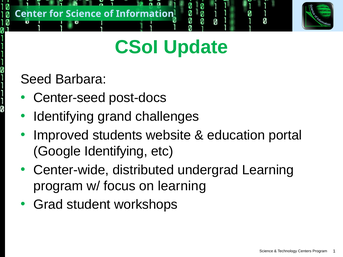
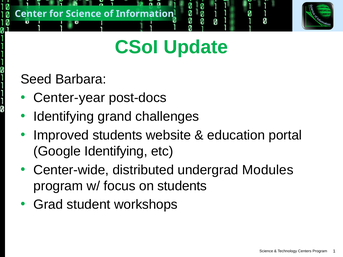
Center-seed: Center-seed -> Center-year (69, 98)
undergrad Learning: Learning -> Modules (268, 170)
on learning: learning -> students (182, 186)
